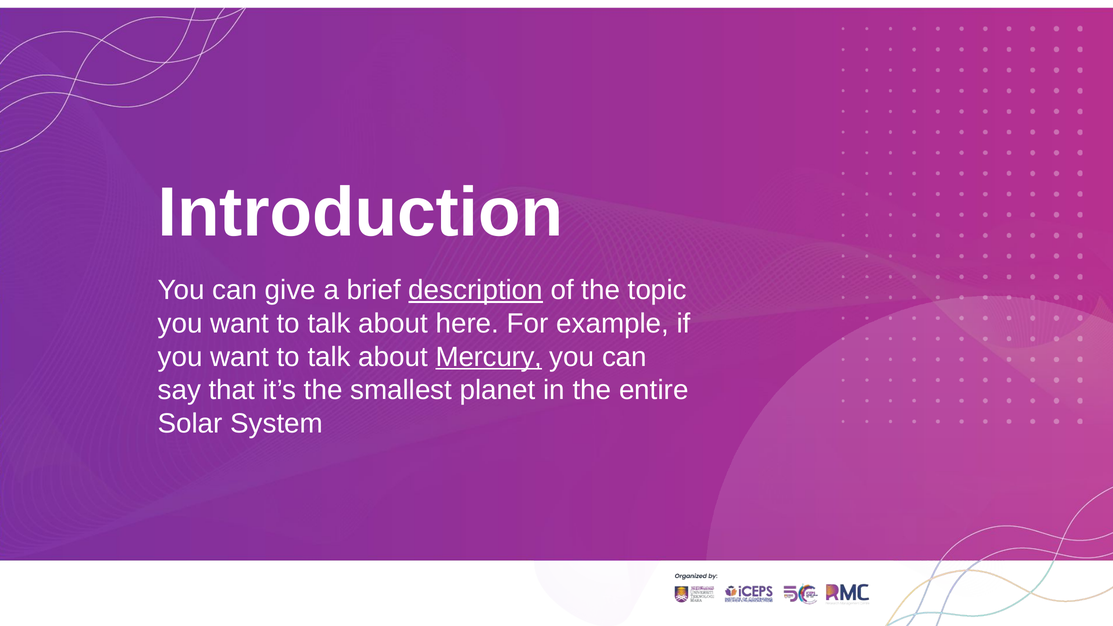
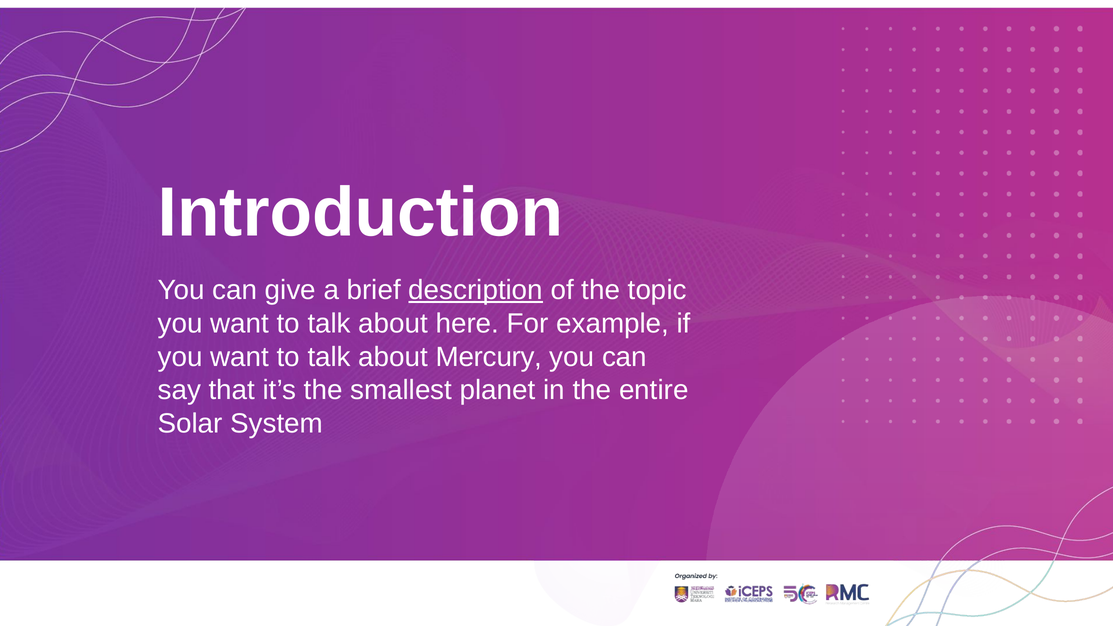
Mercury underline: present -> none (489, 357)
